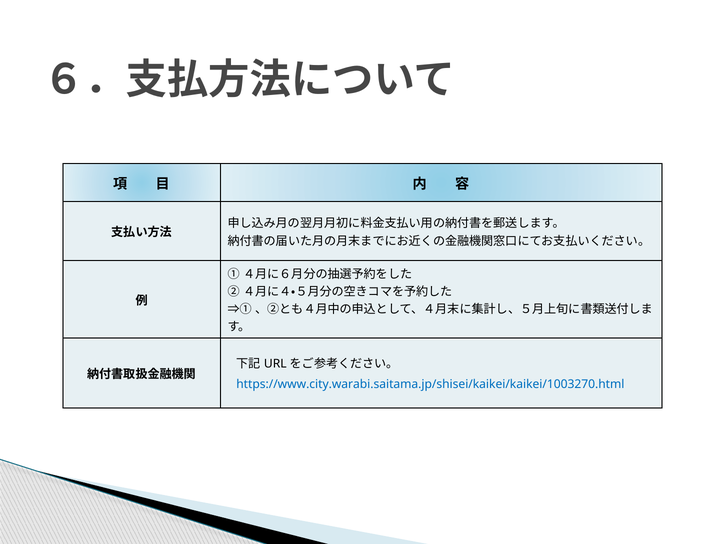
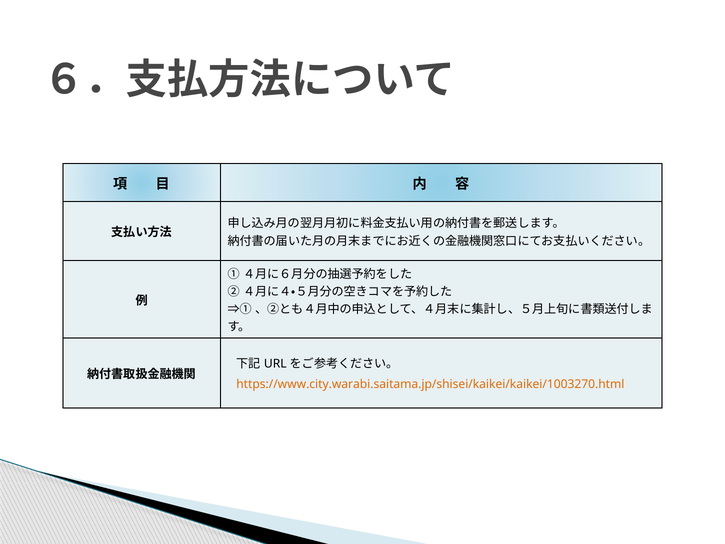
https://www.city.warabi.saitama.jp/shisei/kaikei/kaikei/1003270.html colour: blue -> orange (430, 384)
